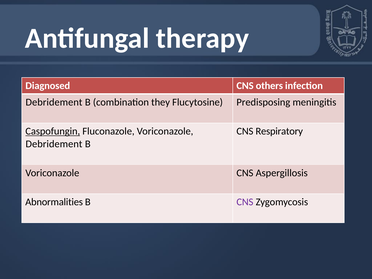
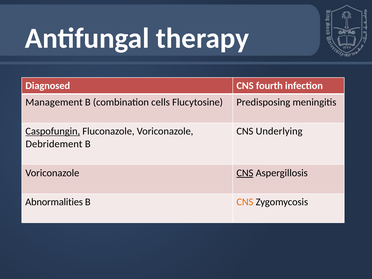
others: others -> fourth (269, 86)
Debridement: Debridement -> Management (54, 102)
they: they -> cells (161, 102)
Respiratory: Respiratory -> Underlying (279, 131)
CNS underline: none -> present (245, 173)
CNS colour: purple -> orange (245, 202)
